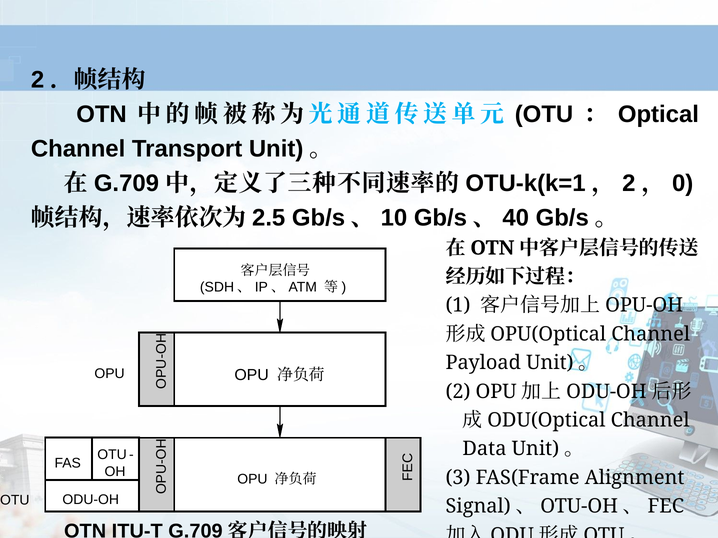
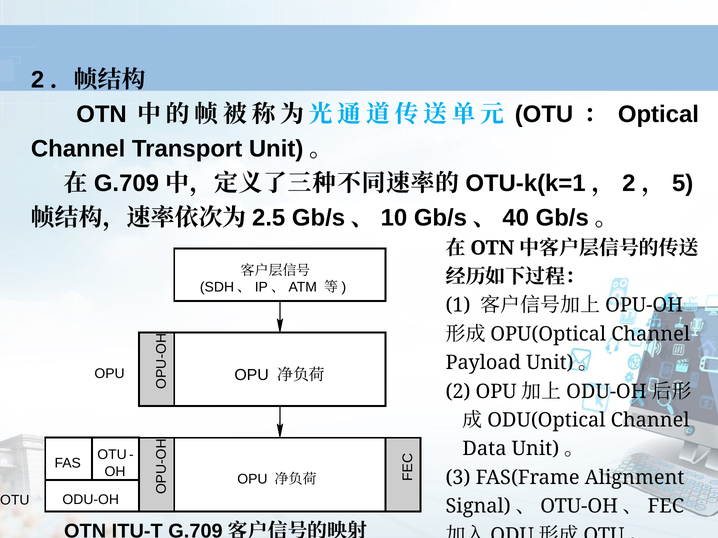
0: 0 -> 5 (683, 184)
